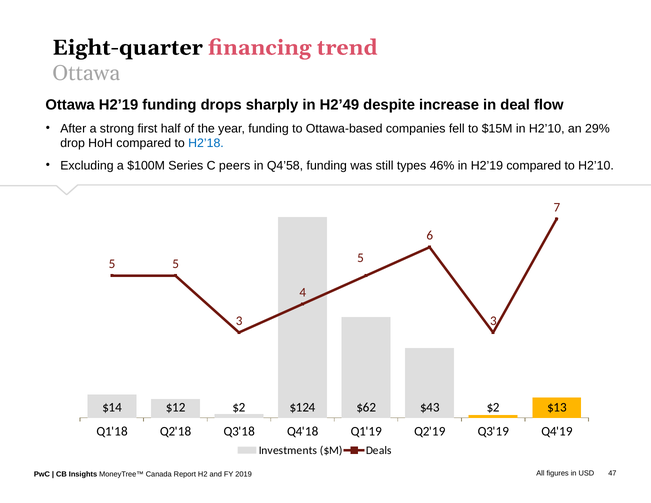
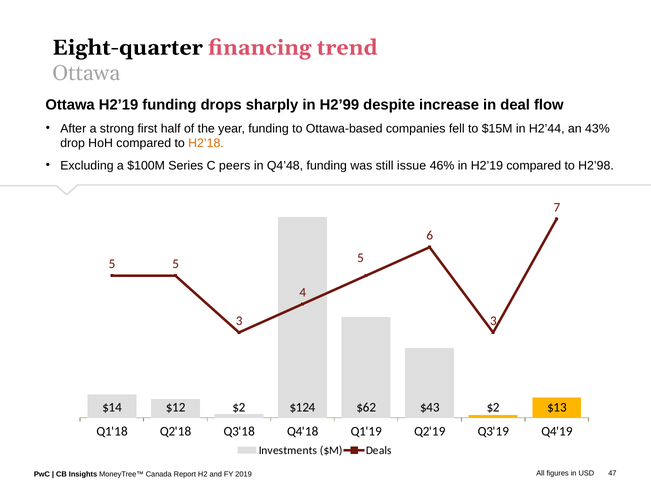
H2’49: H2’49 -> H2’99 (339, 105)
in H2’10: H2’10 -> H2’44 (547, 129)
29%: 29% -> 43% (597, 129)
H2’18 colour: blue -> orange (206, 143)
Q4’58: Q4’58 -> Q4’48 (285, 166)
types: types -> issue (412, 166)
to H2’10: H2’10 -> H2’98 (596, 166)
